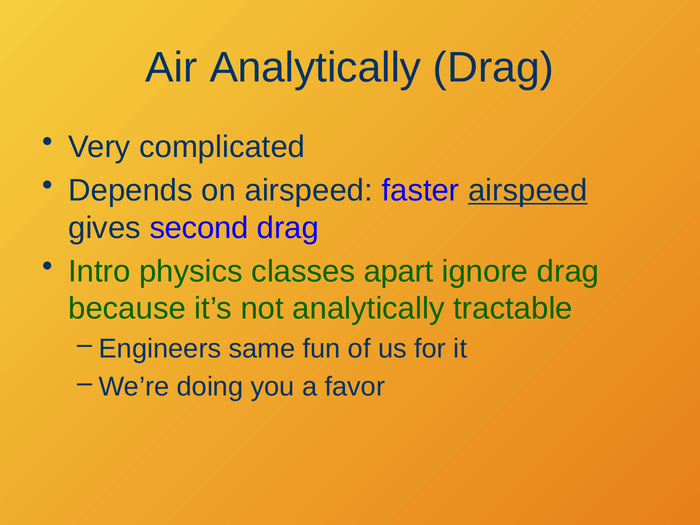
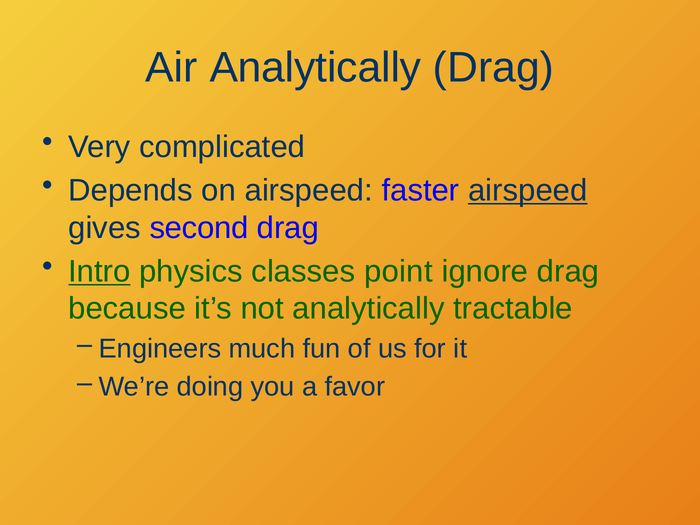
Intro underline: none -> present (99, 271)
apart: apart -> point (398, 271)
same: same -> much (262, 349)
